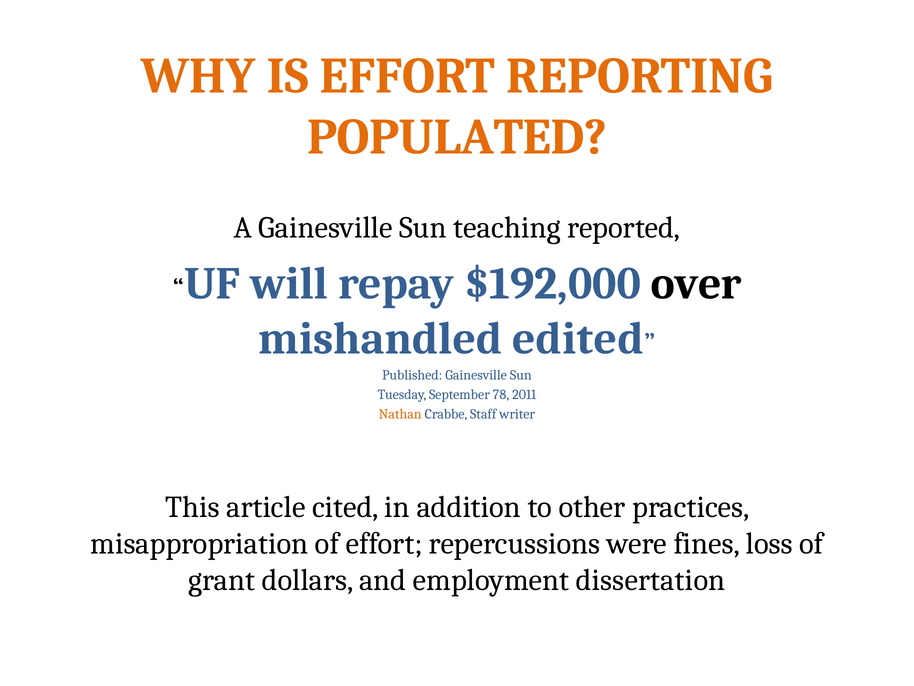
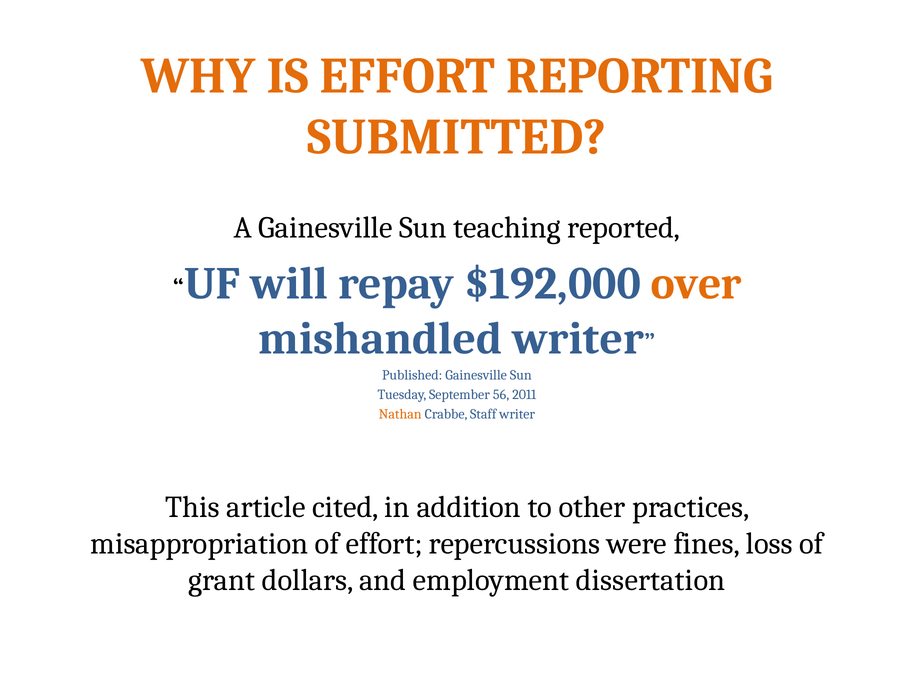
POPULATED: POPULATED -> SUBMITTED (457, 137)
over colour: black -> orange (696, 284)
mishandled edited: edited -> writer (578, 338)
78: 78 -> 56 (501, 394)
